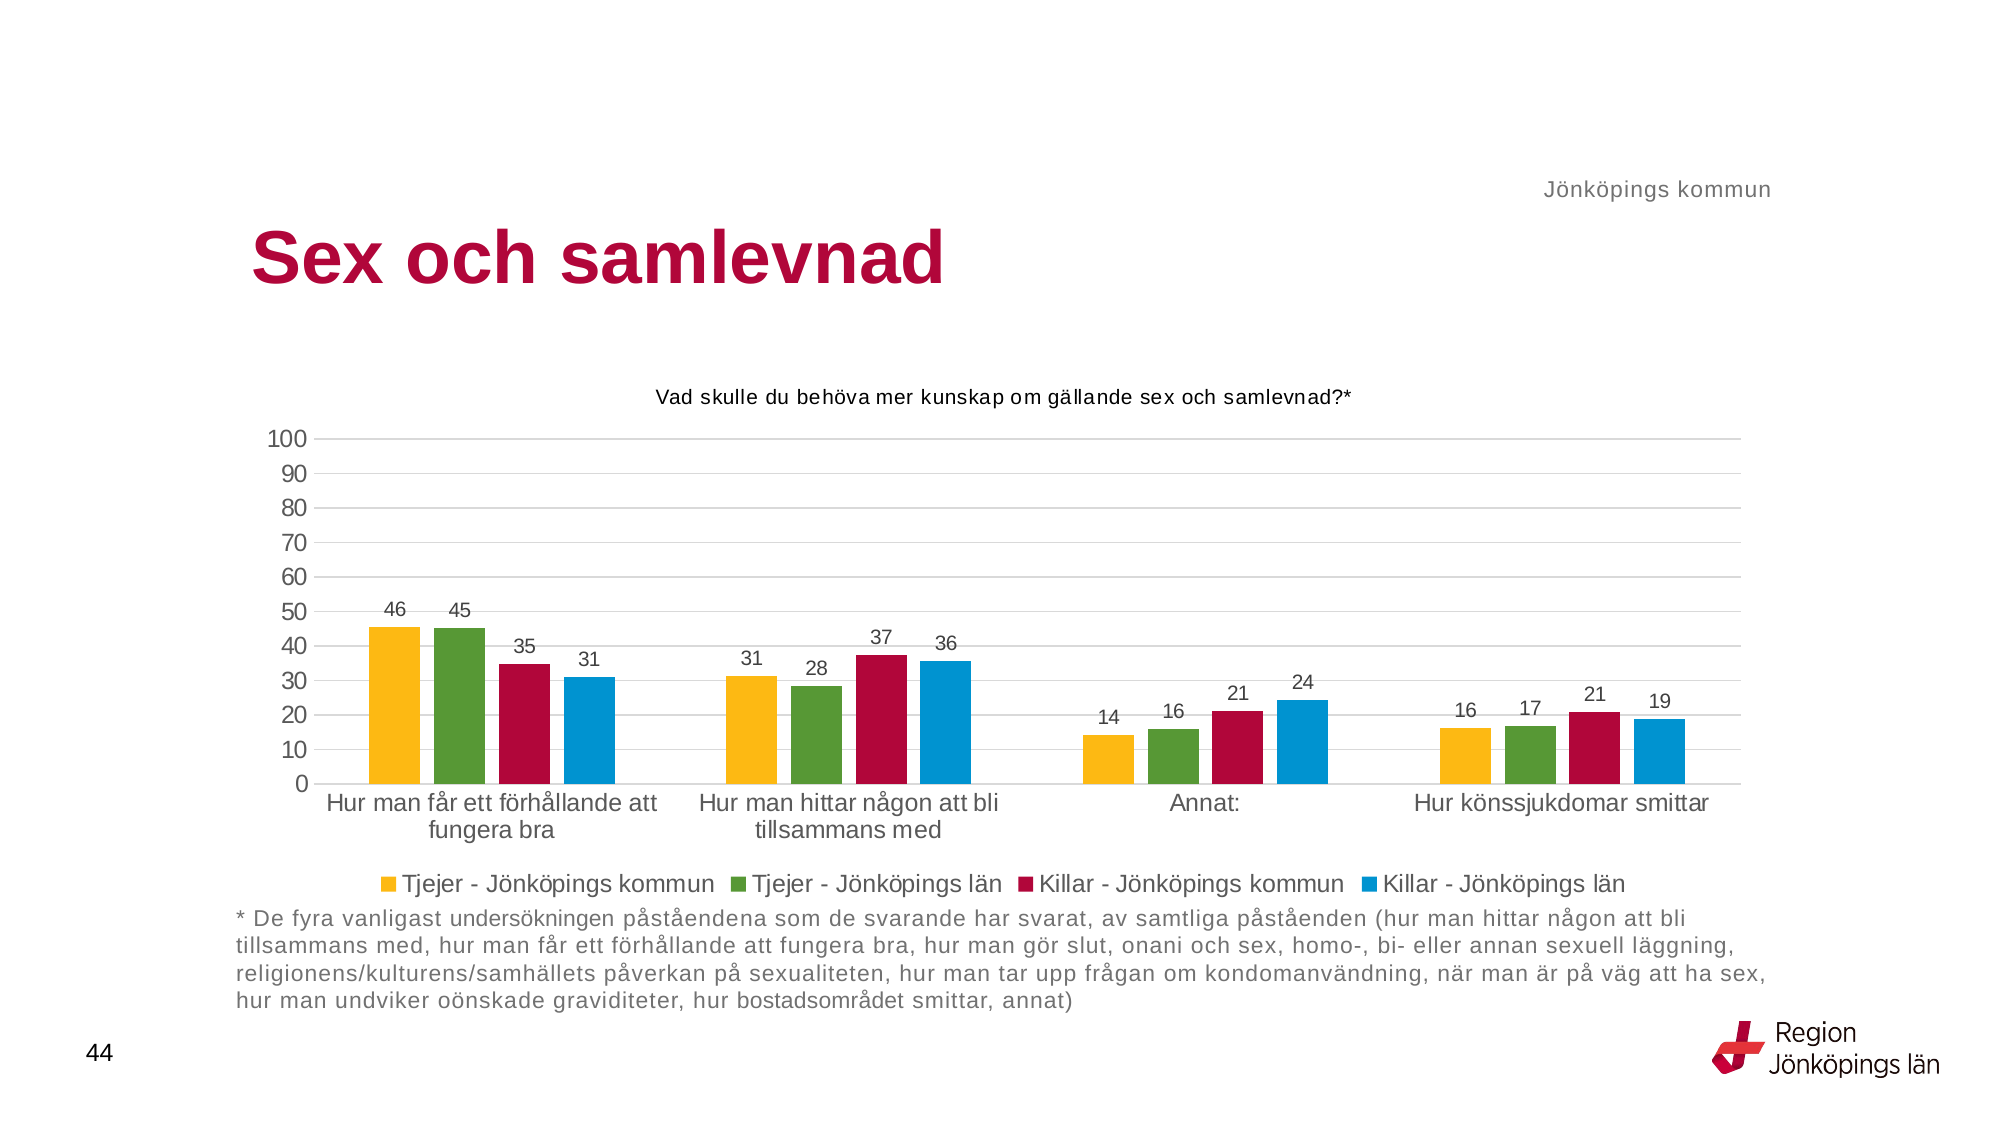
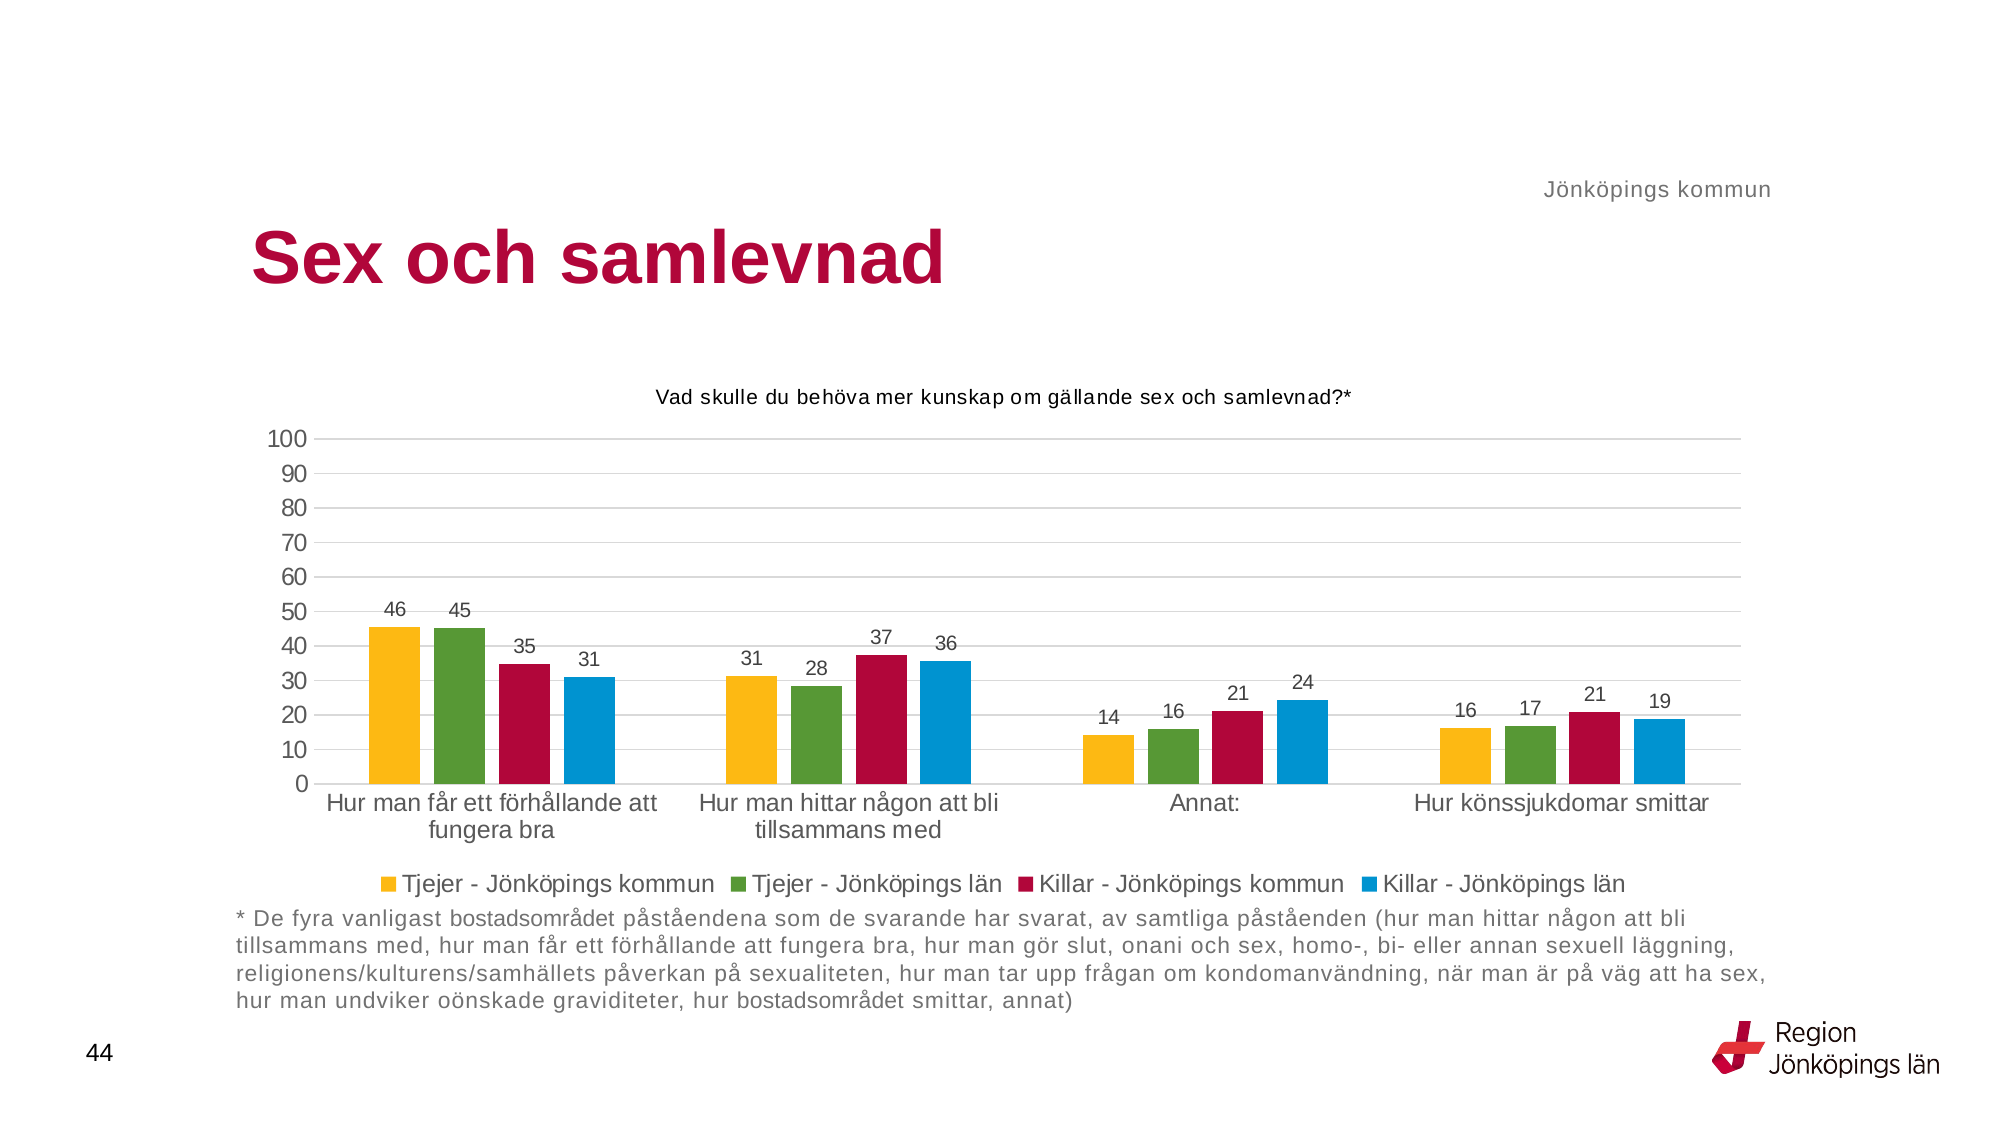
vanligast undersökningen: undersökningen -> bostadsområdet (532, 919)
